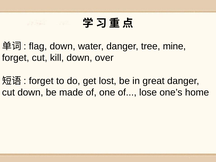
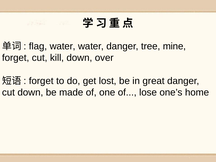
flag down: down -> water (63, 46)
